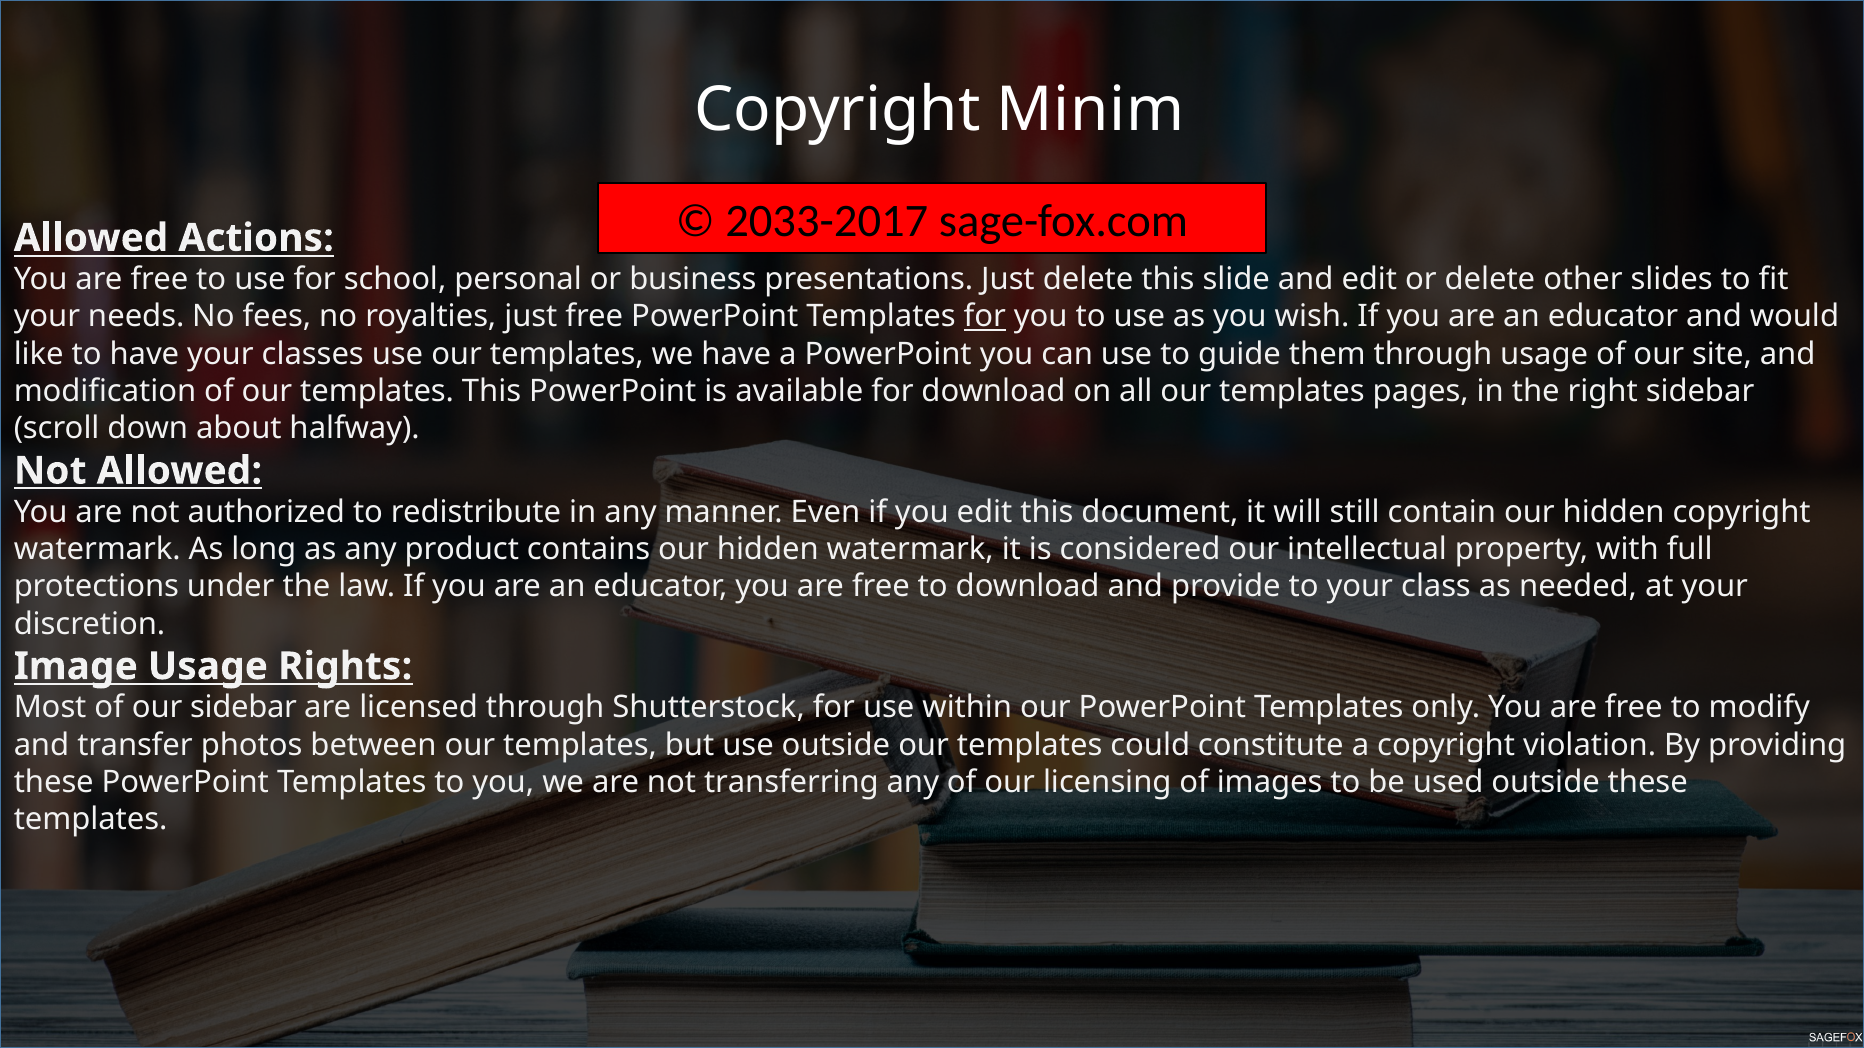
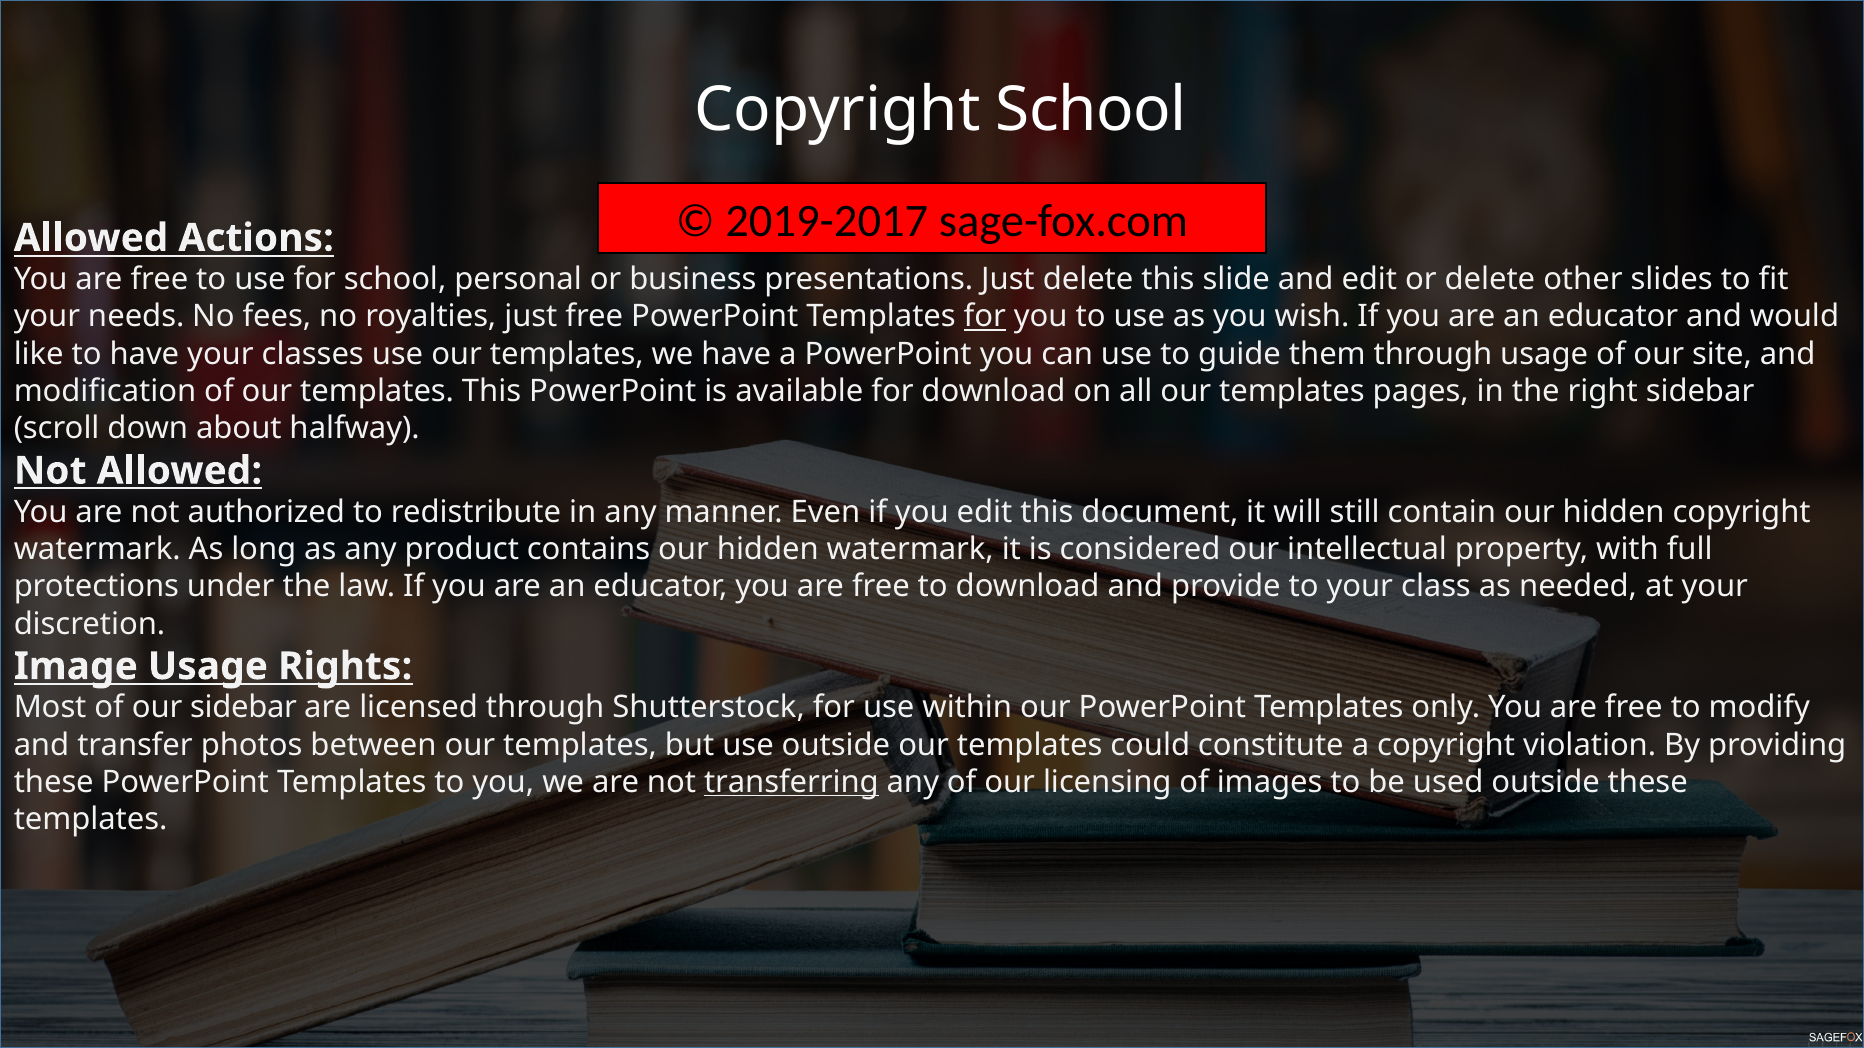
Copyright Minim: Minim -> School (1091, 110)
2033-2017: 2033-2017 -> 2019-2017 (827, 221)
transferring underline: none -> present (791, 783)
